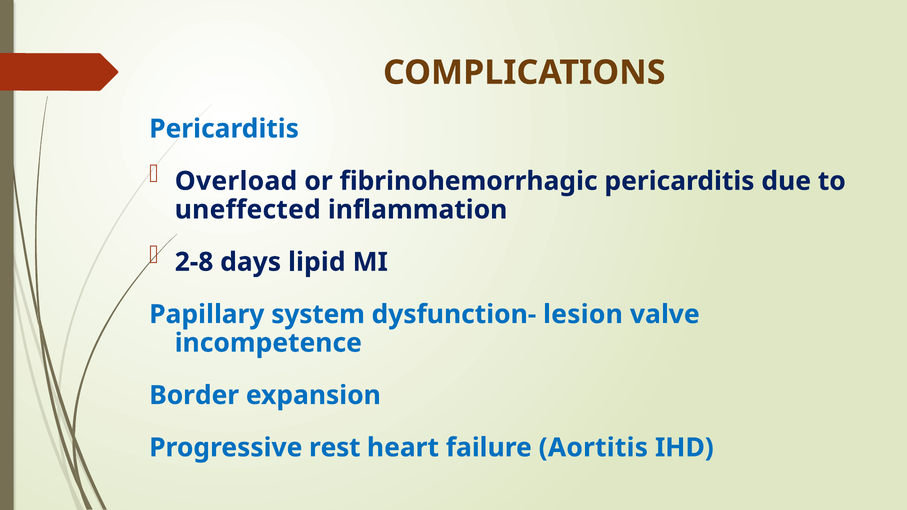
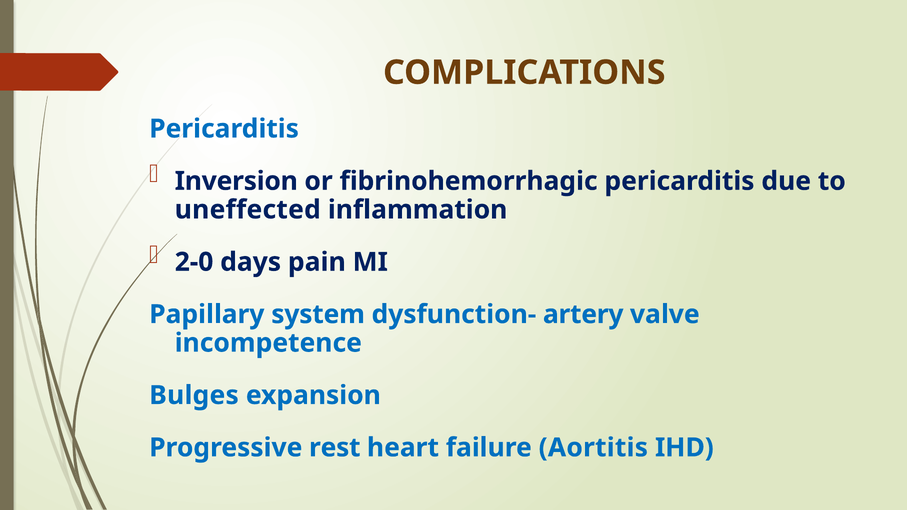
Overload: Overload -> Inversion (236, 181)
2-8: 2-8 -> 2-0 (194, 262)
lipid: lipid -> pain (317, 262)
lesion: lesion -> artery (583, 314)
Border: Border -> Bulges (194, 395)
